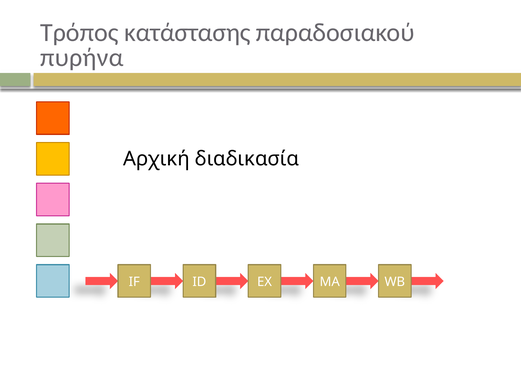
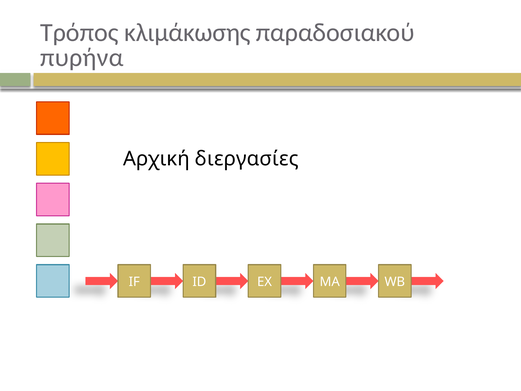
κατάστασης: κατάστασης -> κλιμάκωσης (187, 33)
διαδικασία: διαδικασία -> διεργασίες (247, 159)
